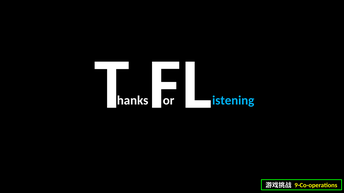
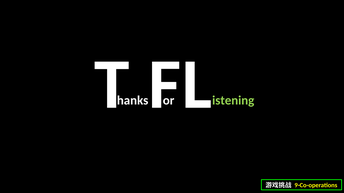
istening colour: light blue -> light green (233, 101)
